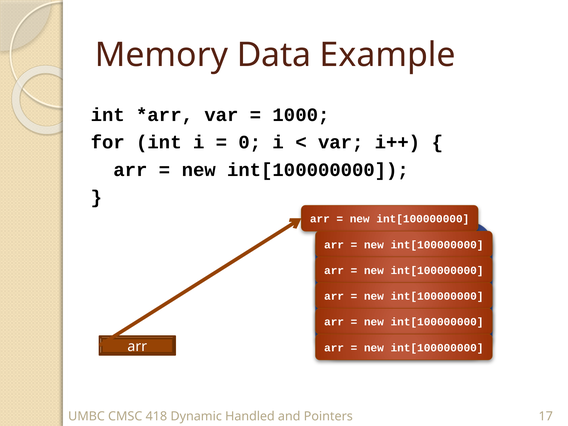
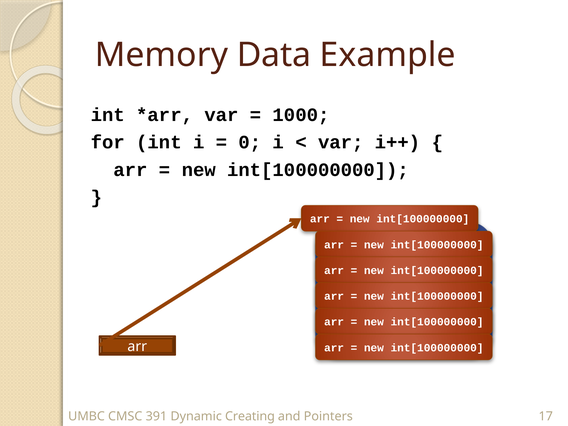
418: 418 -> 391 (156, 416)
Handled: Handled -> Creating (250, 416)
